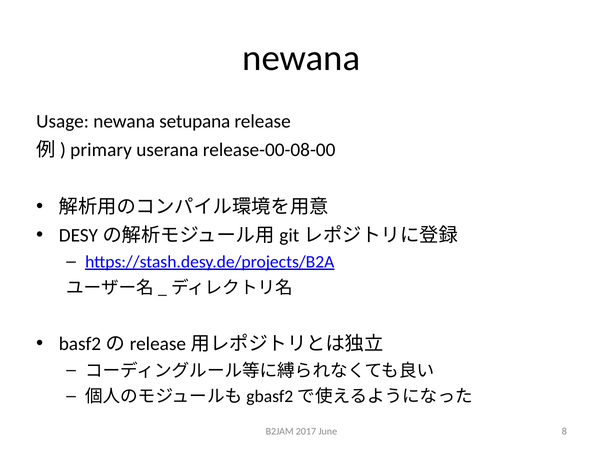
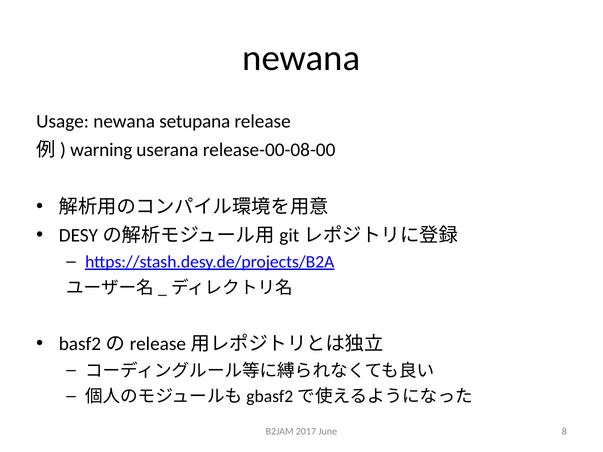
primary: primary -> warning (101, 150)
